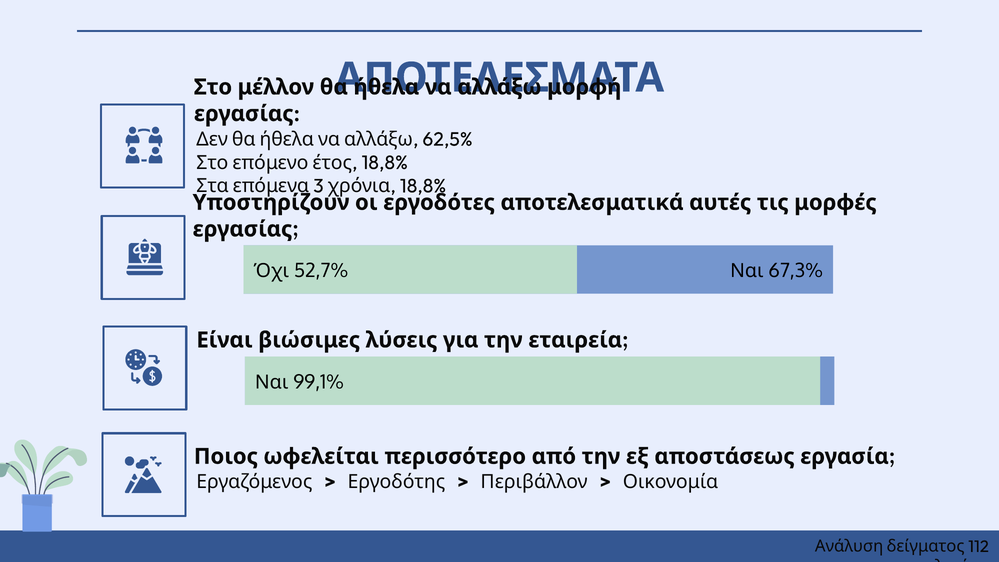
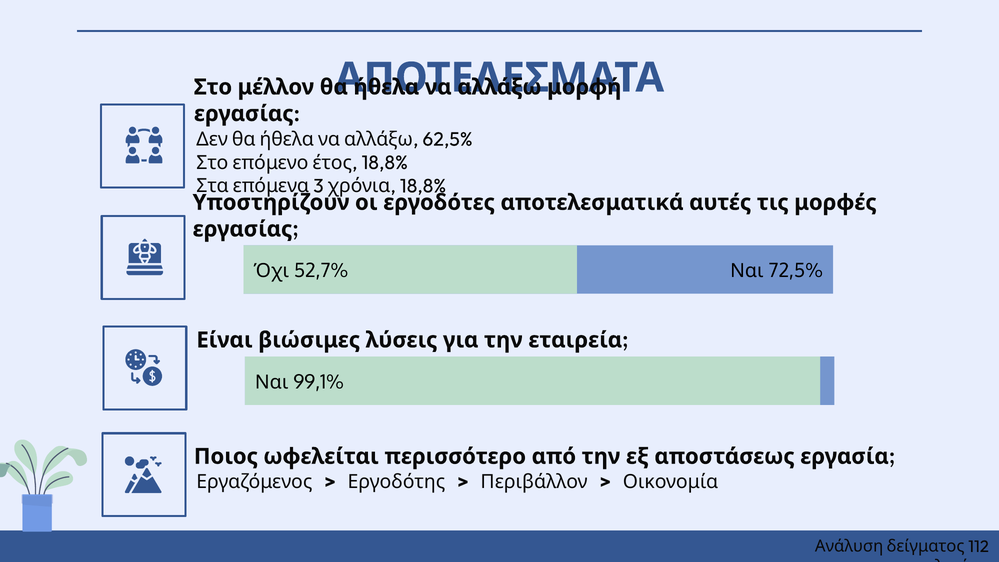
67,3%: 67,3% -> 72,5% (796, 271)
